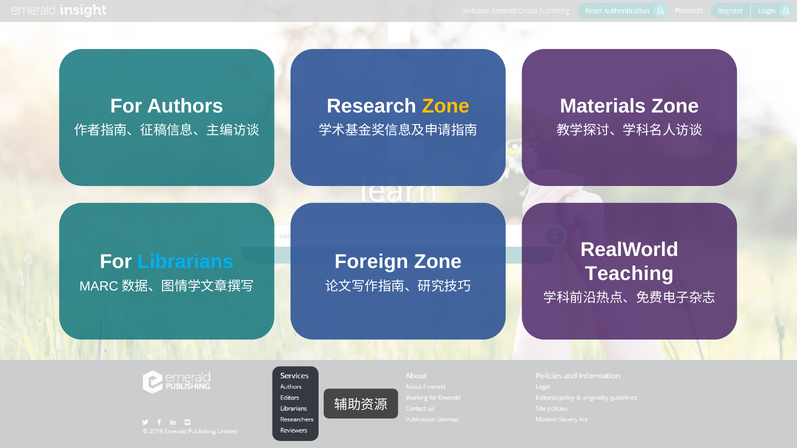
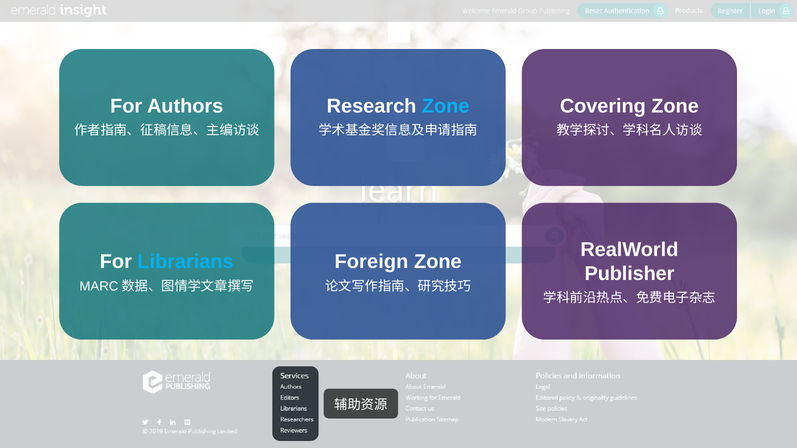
Zone colour: yellow -> light blue (446, 106)
Materials: Materials -> Covering (603, 106)
Teaching: Teaching -> Publisher (629, 274)
